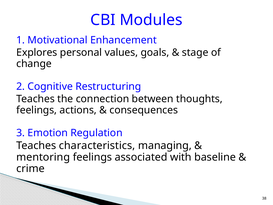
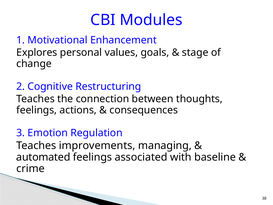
characteristics: characteristics -> improvements (97, 145)
mentoring: mentoring -> automated (43, 157)
